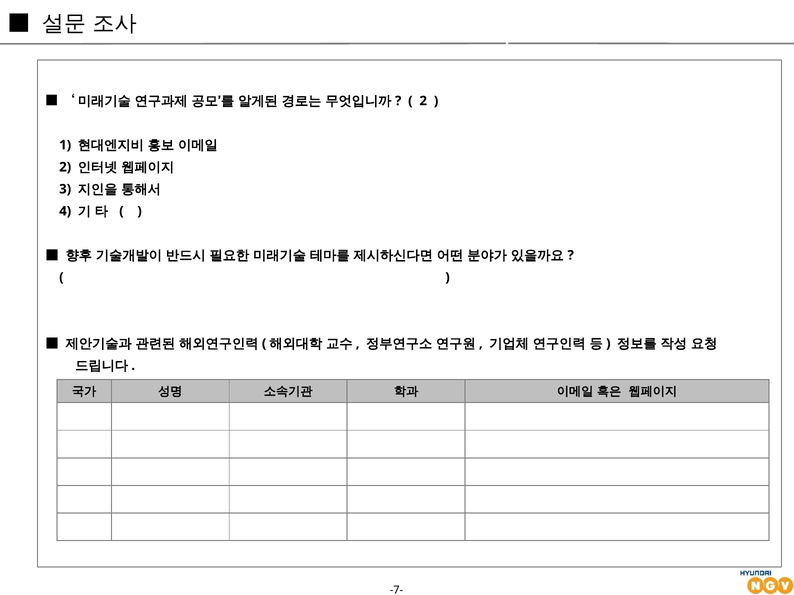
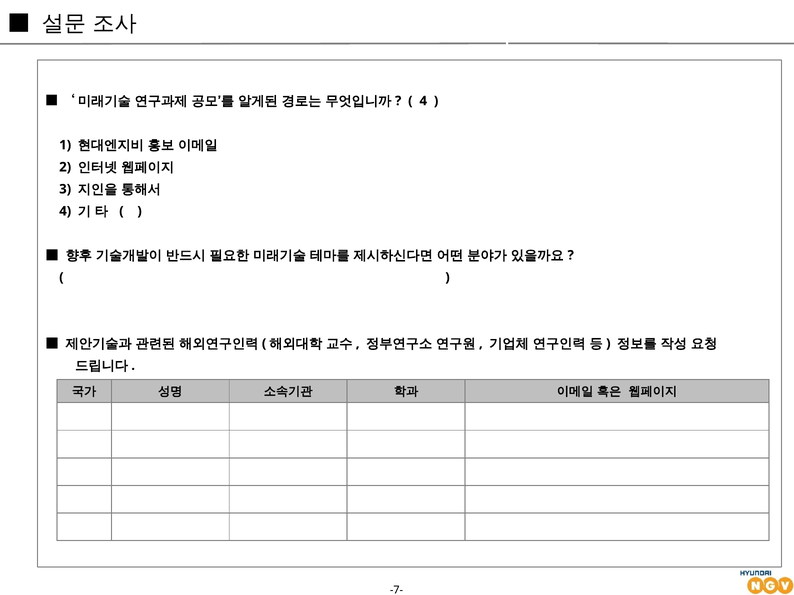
2: 2 -> 4 (423, 101)
